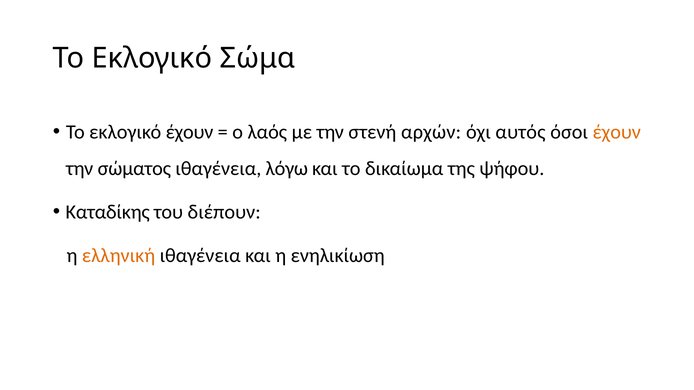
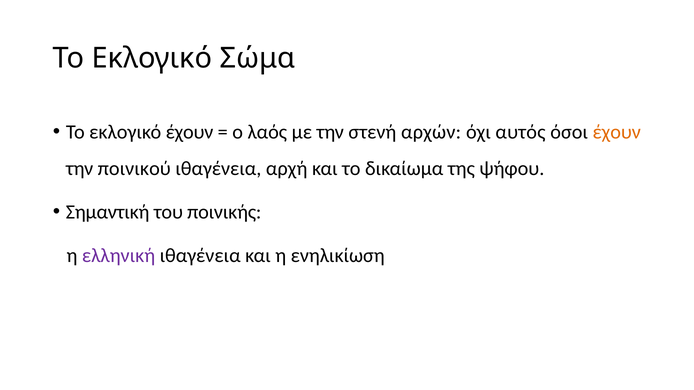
σώματος: σώματος -> ποινικού (134, 169)
λόγω: λόγω -> αρχή (287, 169)
Καταδίκης: Καταδίκης -> Σημαντική (108, 212)
διέπουν: διέπουν -> ποινικής (224, 212)
ελληνική colour: orange -> purple (119, 256)
